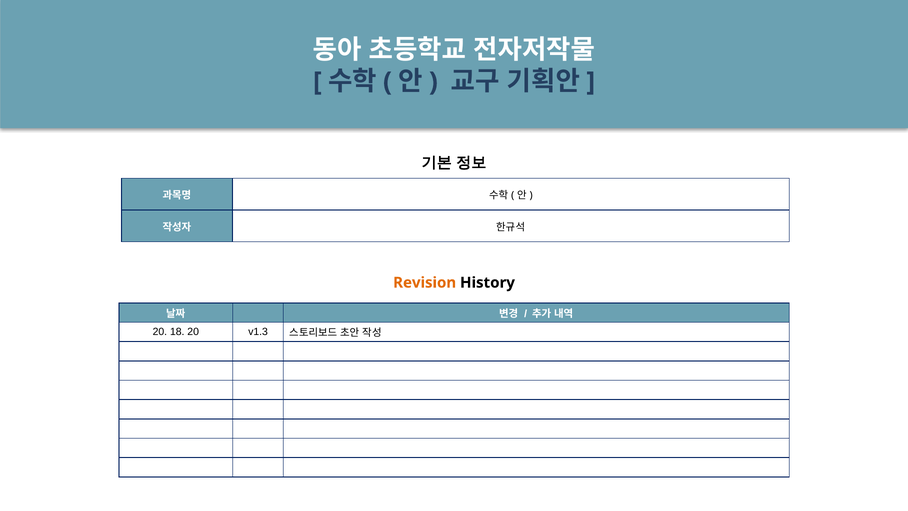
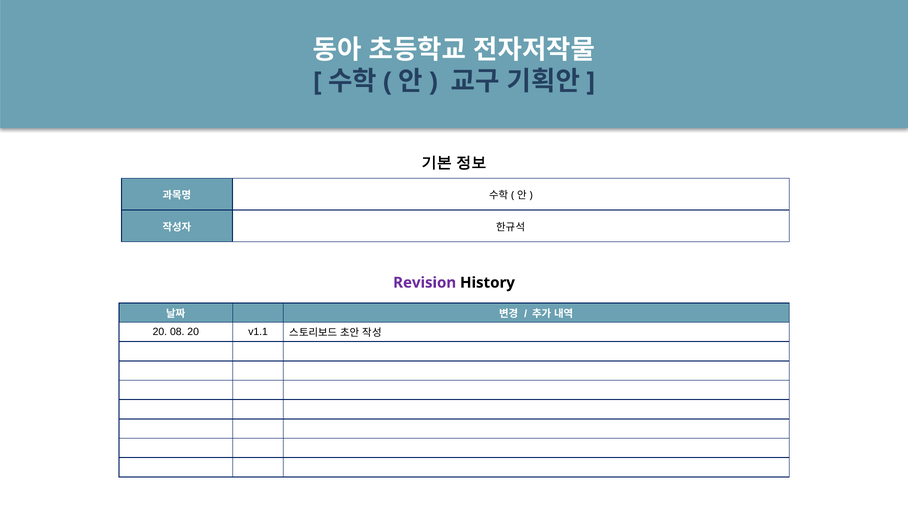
Revision colour: orange -> purple (425, 283)
18: 18 -> 08 (177, 332)
v1.3: v1.3 -> v1.1 (258, 332)
